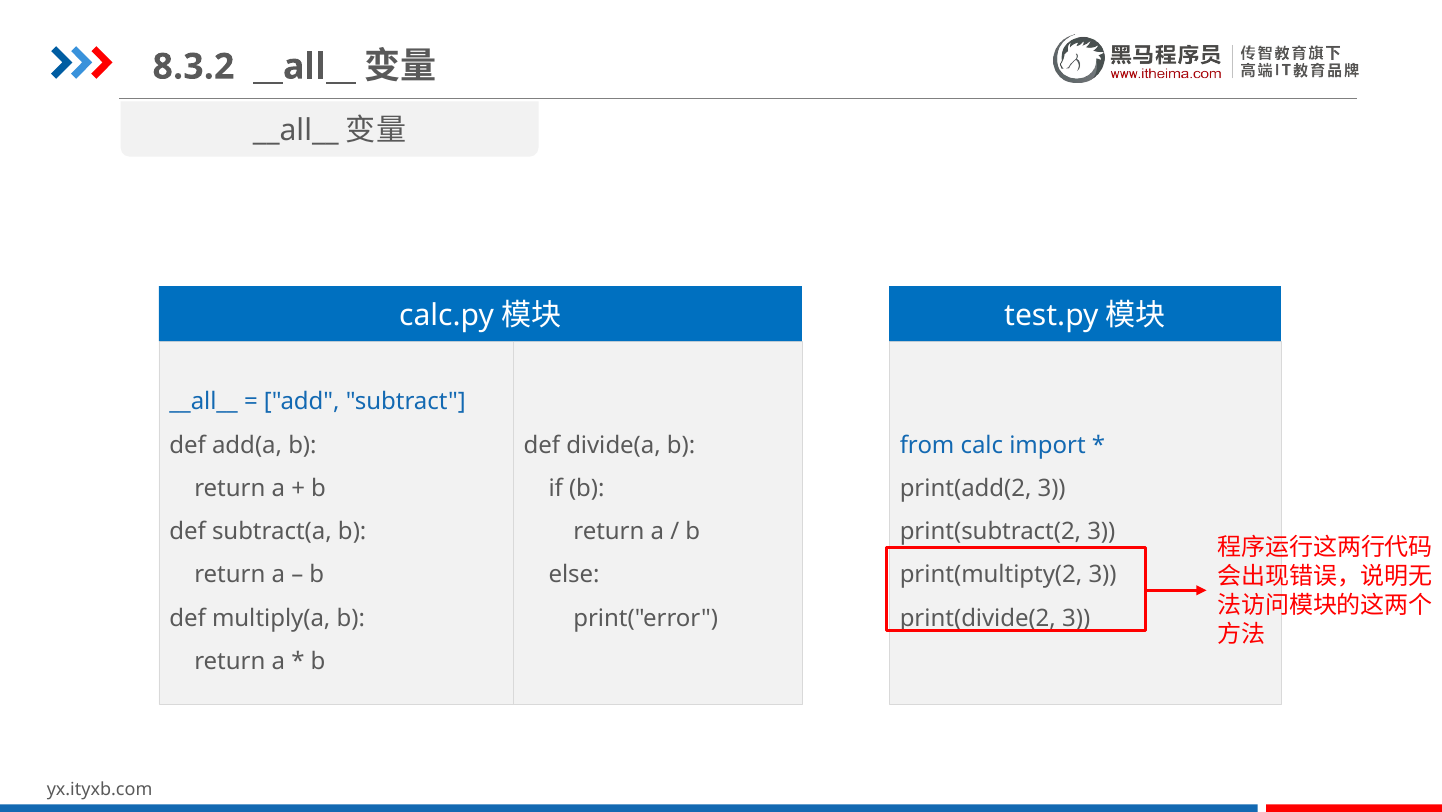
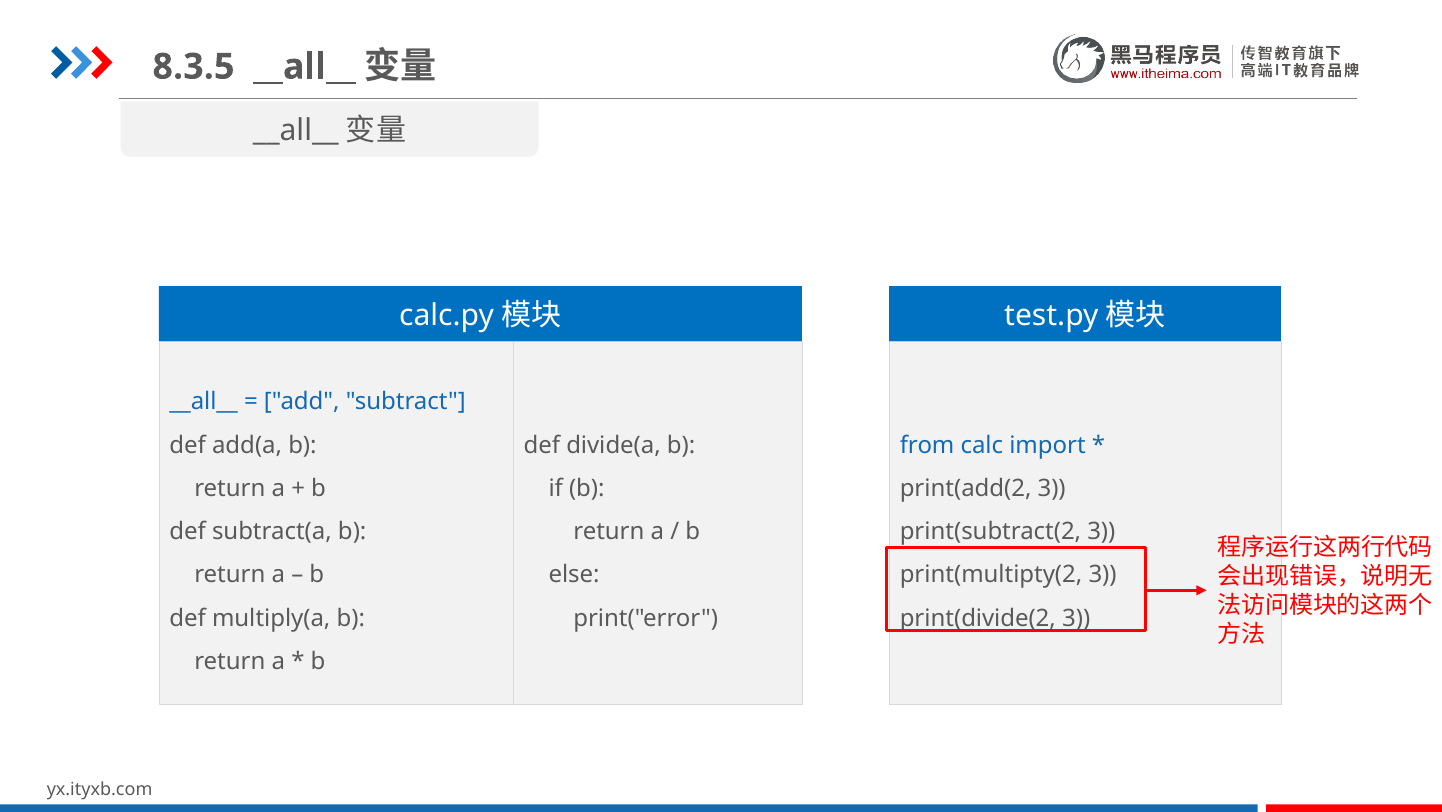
8.3.2: 8.3.2 -> 8.3.5 (193, 67)
